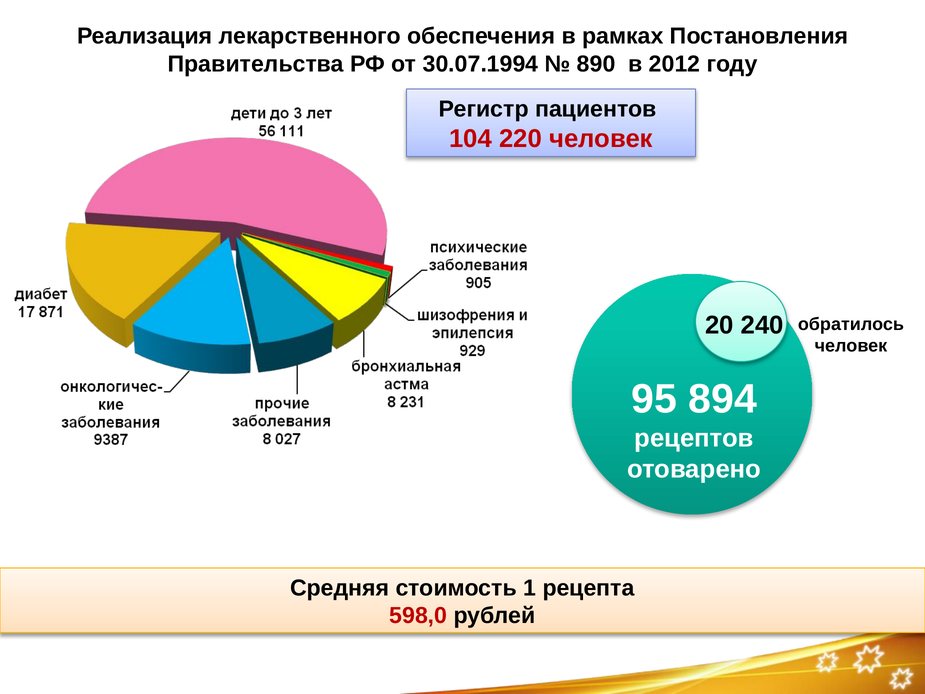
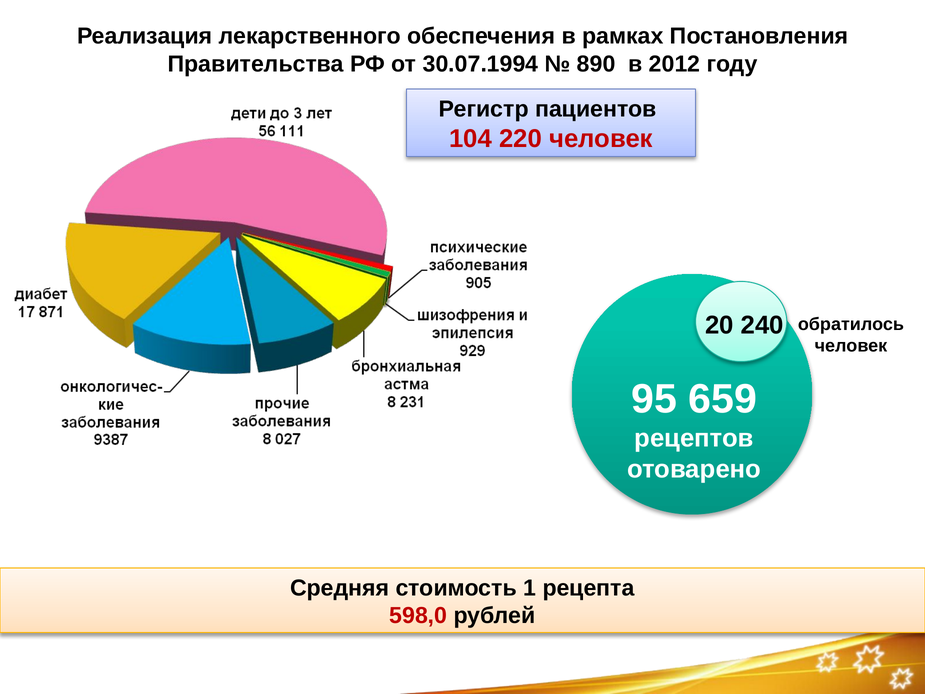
894: 894 -> 659 (723, 399)
